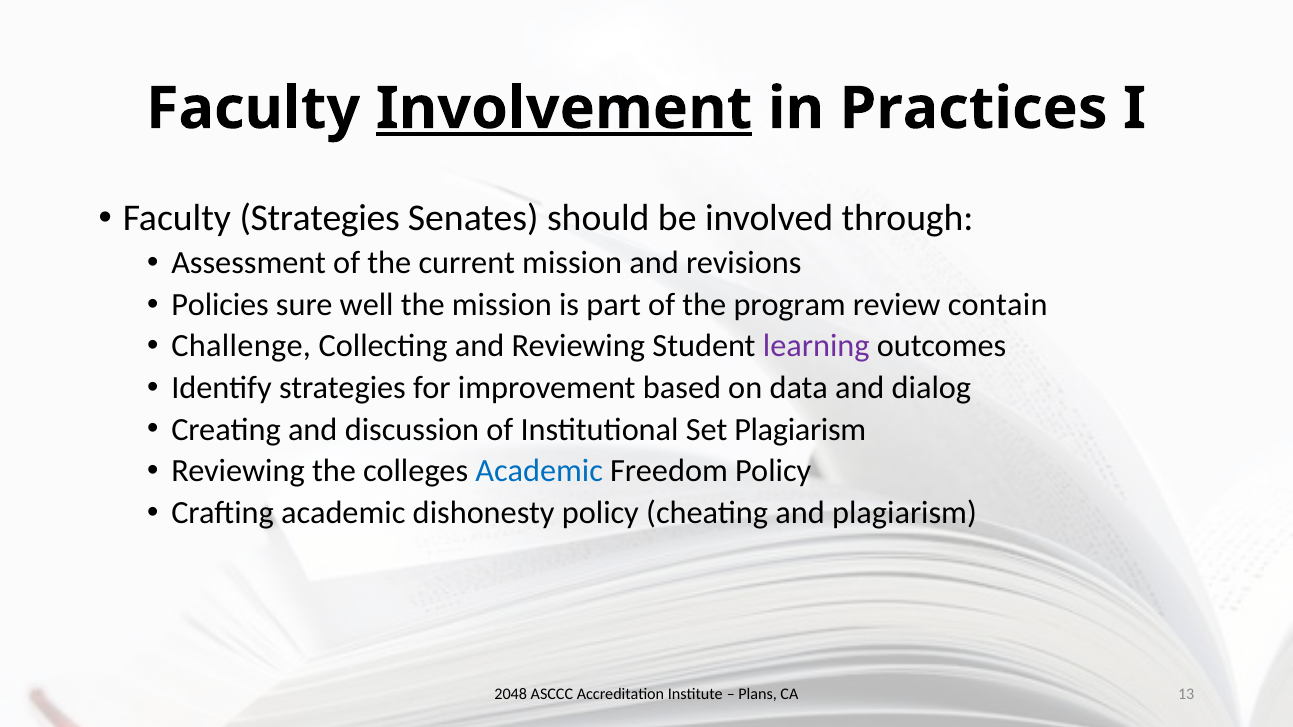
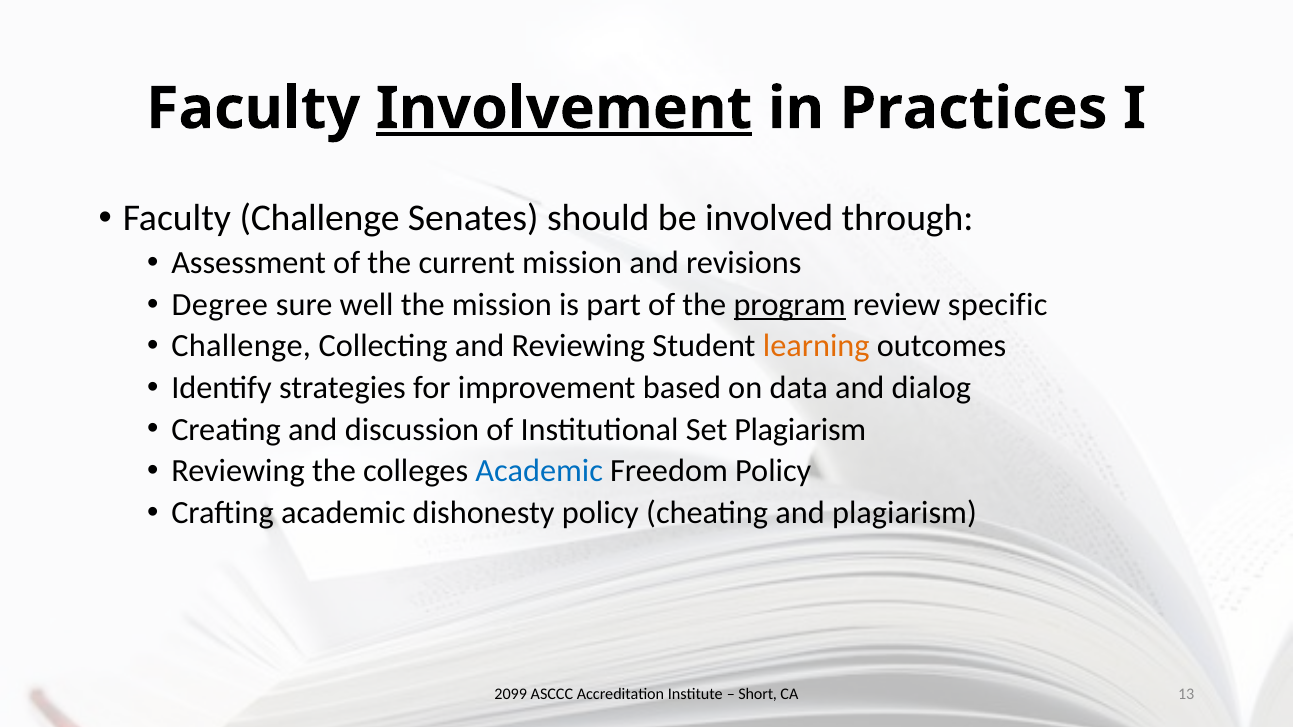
Faculty Strategies: Strategies -> Challenge (320, 219)
Policies: Policies -> Degree (220, 305)
program underline: none -> present (790, 305)
contain: contain -> specific (998, 305)
learning colour: purple -> orange (816, 346)
2048: 2048 -> 2099 (511, 695)
Plans: Plans -> Short (758, 695)
